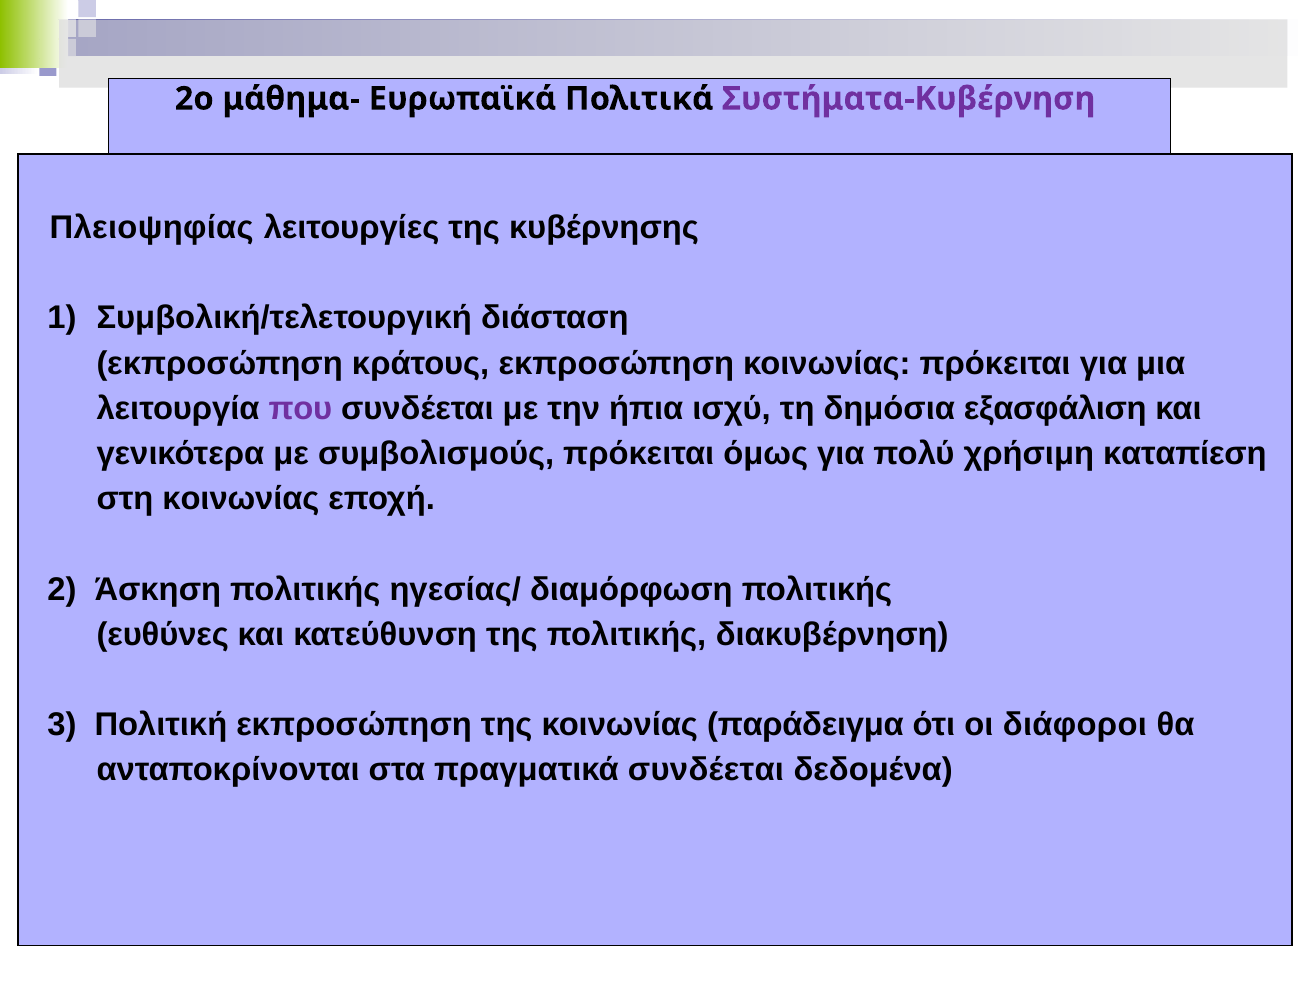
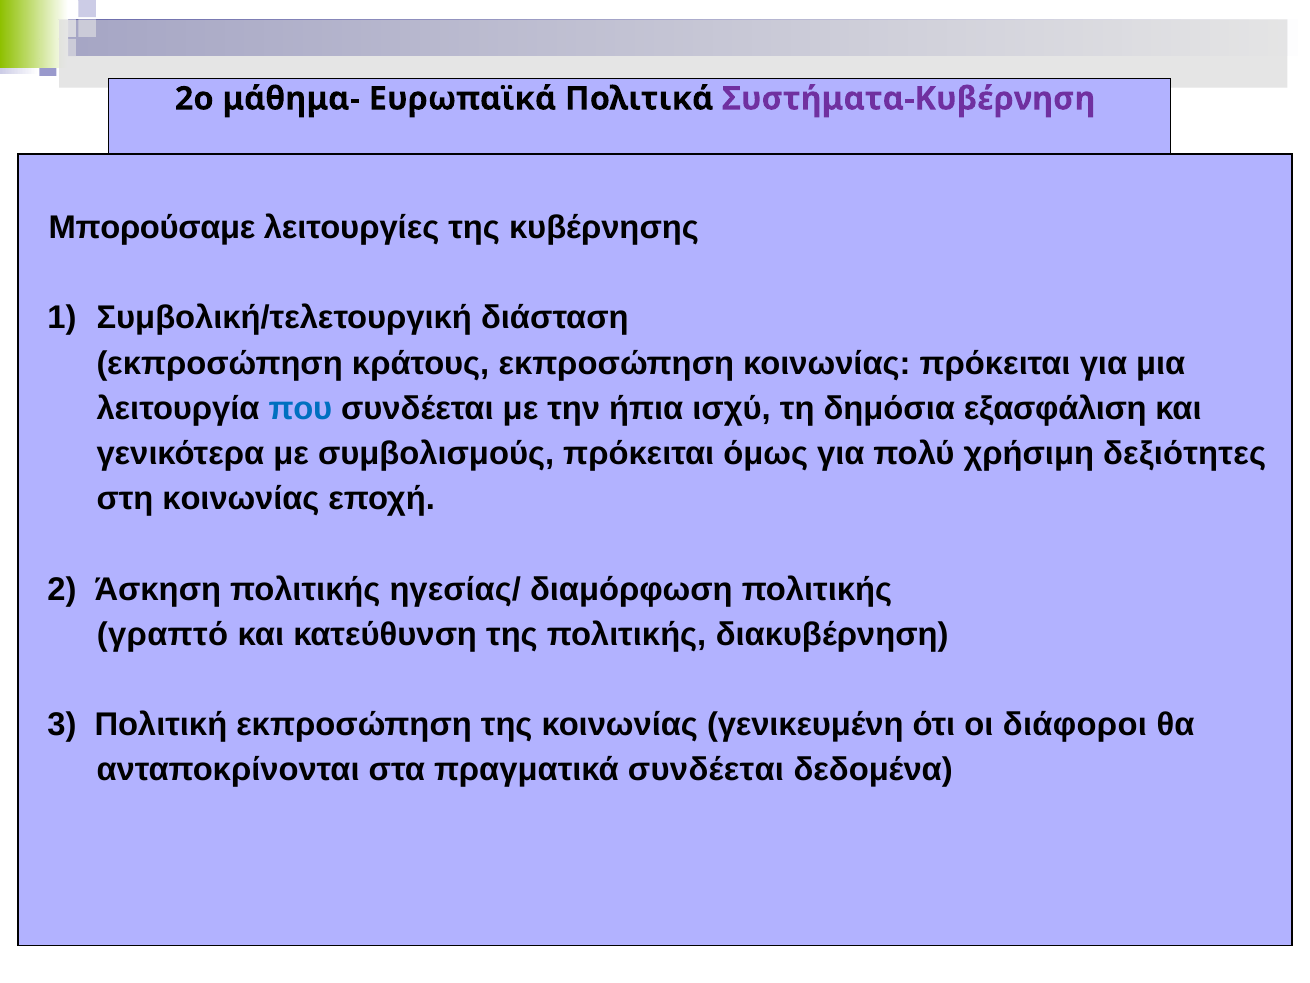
Πλειοψηφίας: Πλειοψηφίας -> Μπορούσαμε (152, 228)
που colour: purple -> blue (300, 408)
καταπίεση: καταπίεση -> δεξιότητες (1185, 454)
ευθύνες: ευθύνες -> γραπτό (162, 634)
παράδειγμα: παράδειγμα -> γενικευμένη (805, 725)
